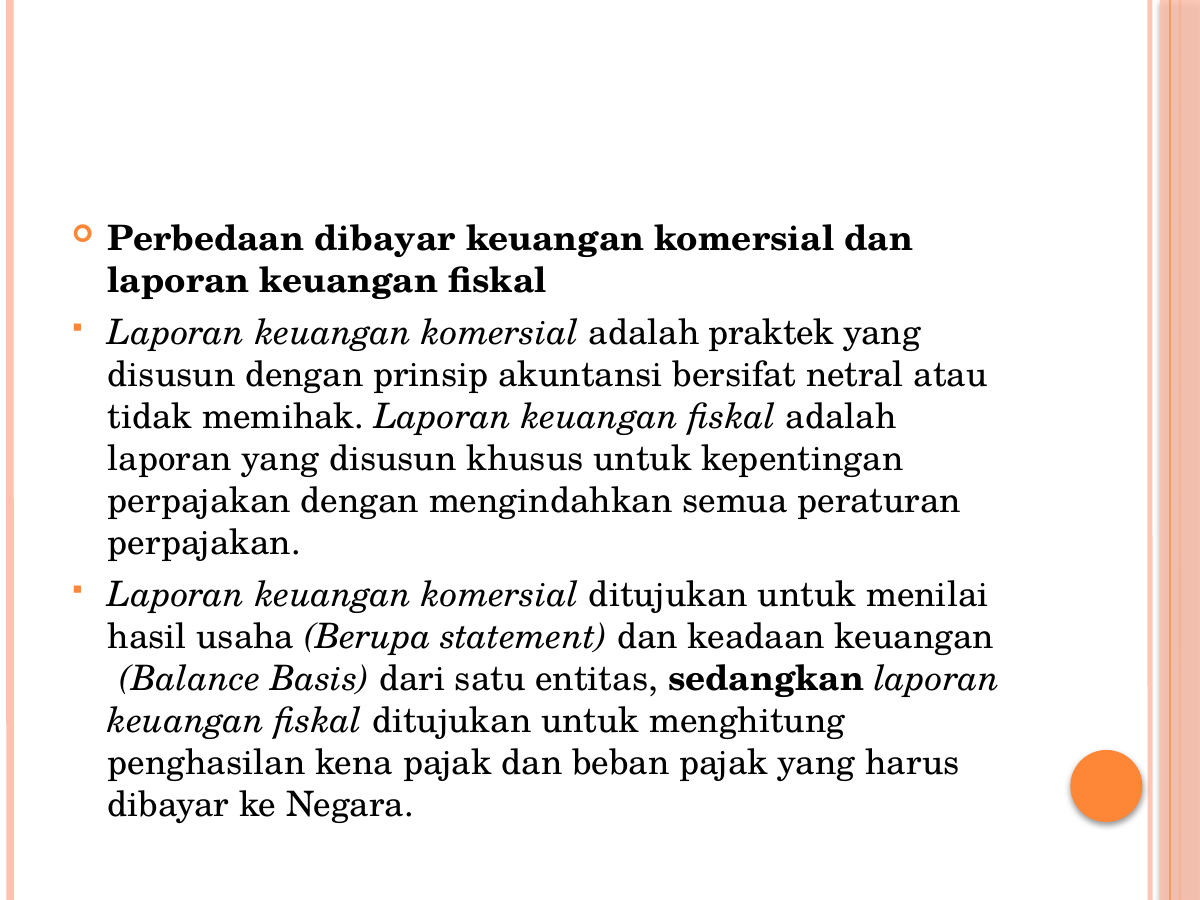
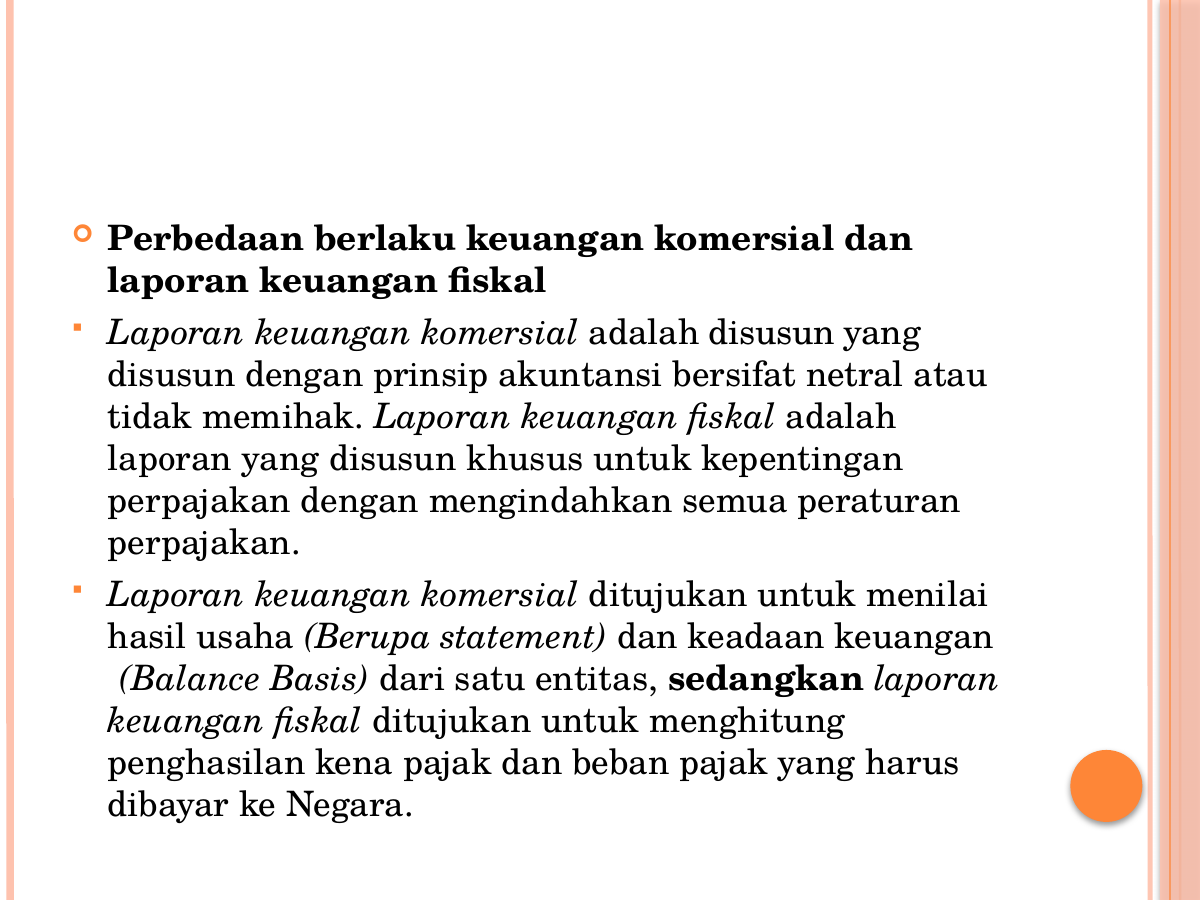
Perbedaan dibayar: dibayar -> berlaku (385, 239)
adalah praktek: praktek -> disusun (772, 333)
